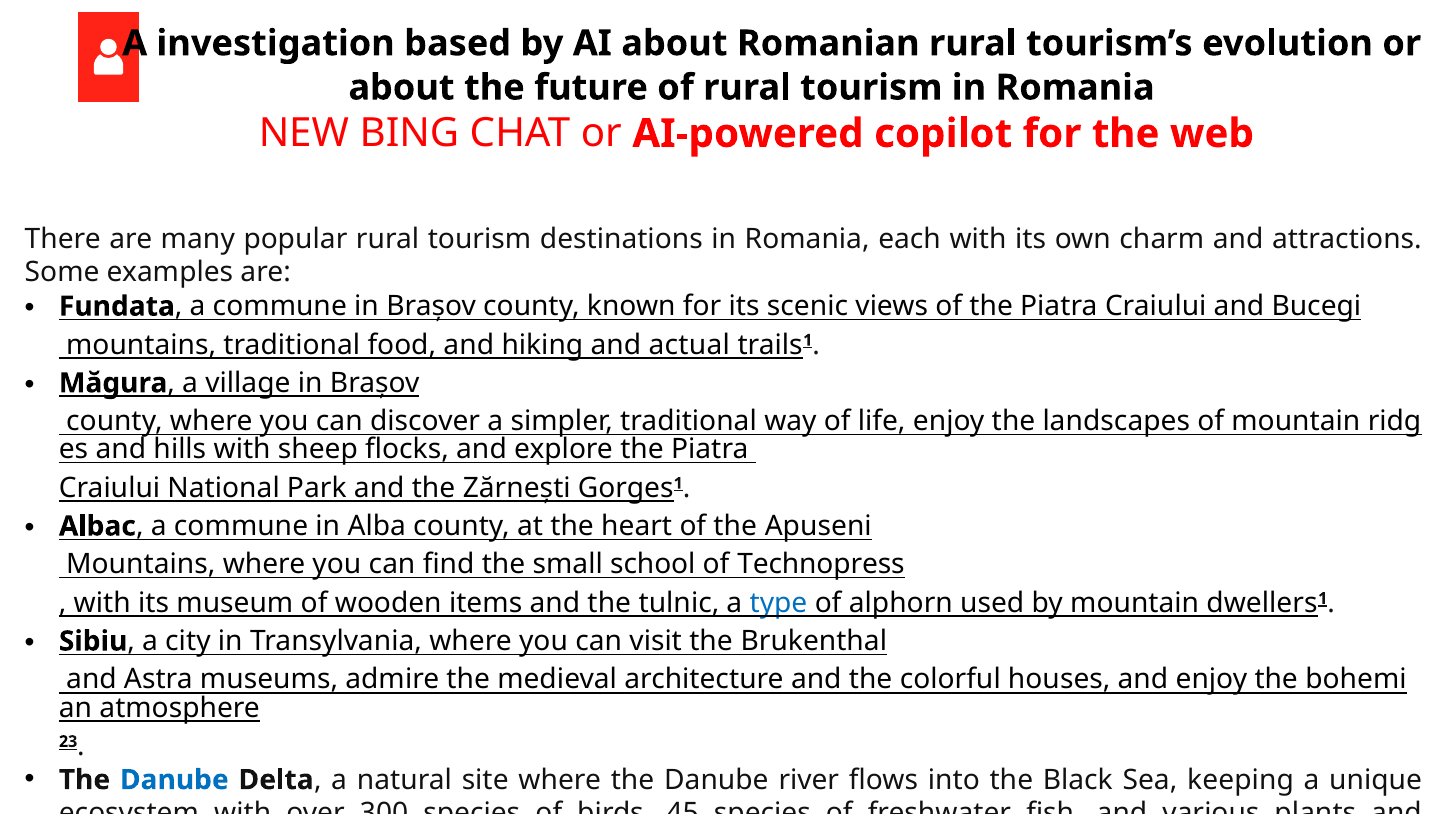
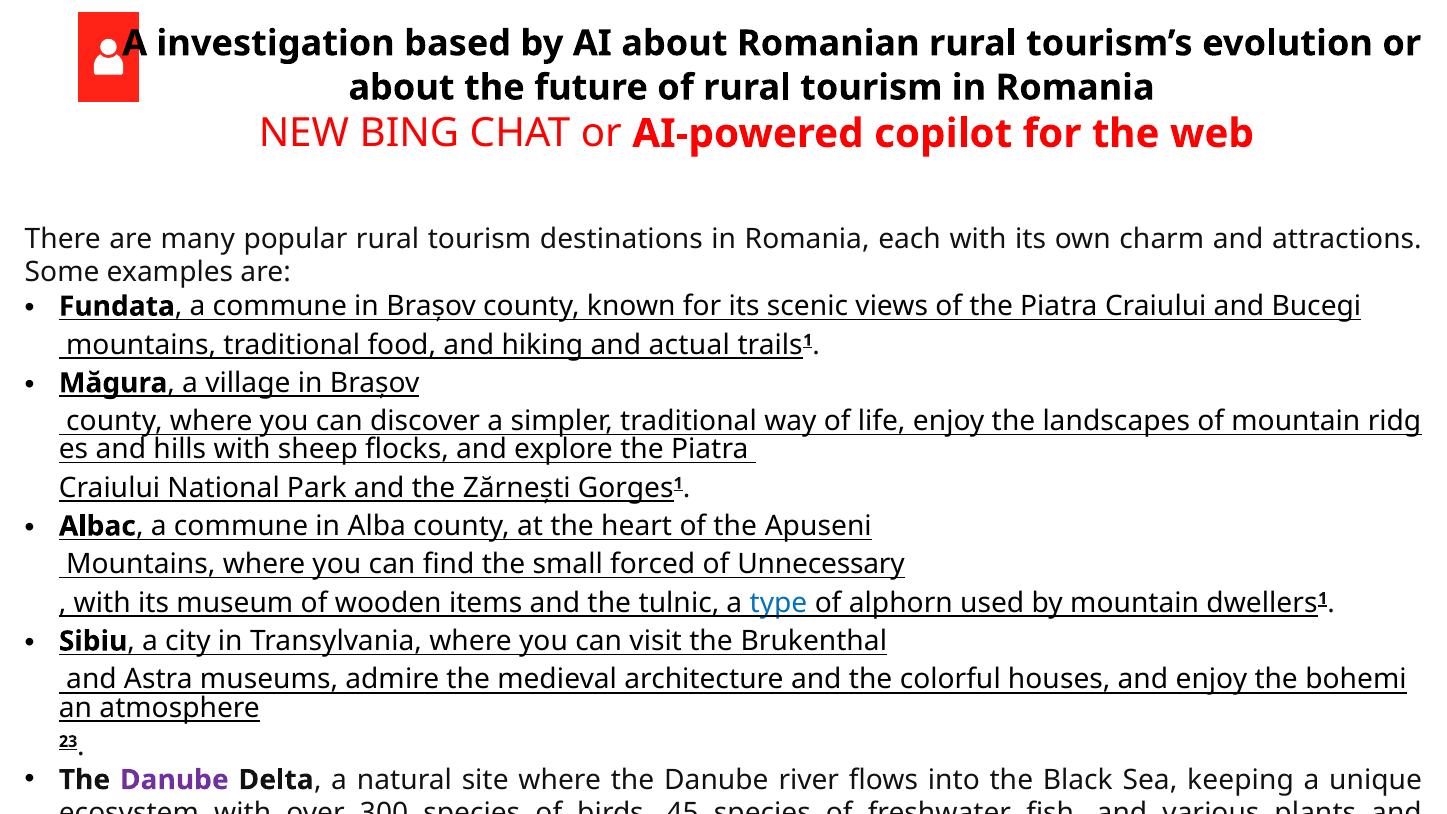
school: school -> forced (653, 565)
Technopress: Technopress -> Unnecessary (821, 565)
Danube colour: blue -> purple (174, 780)
